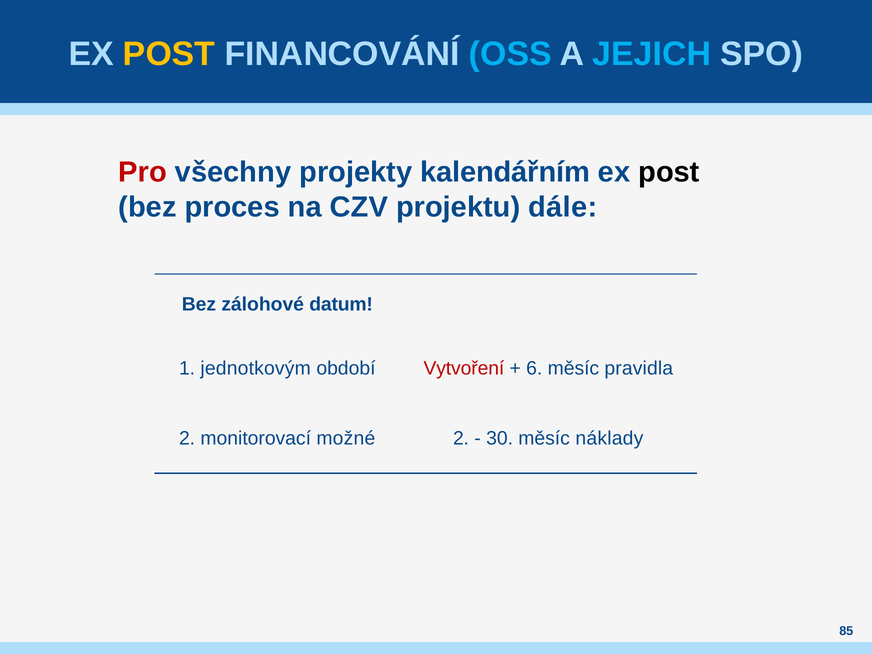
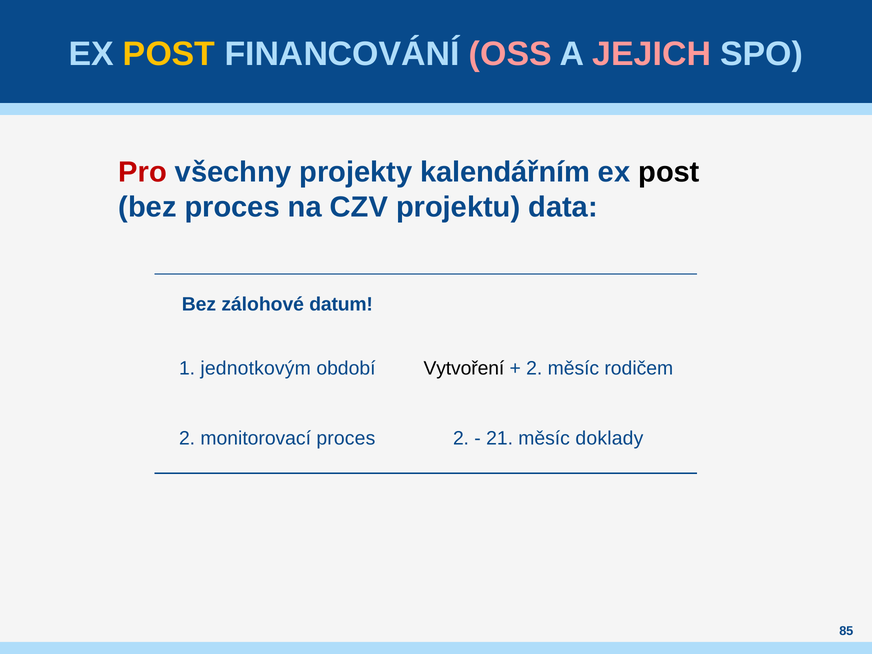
OSS colour: light blue -> pink (510, 54)
JEJICH colour: light blue -> pink (652, 54)
dále: dále -> data (563, 207)
Vytvoření colour: red -> black (464, 368)
6: 6 -> 2 (534, 368)
pravidla: pravidla -> rodičem (639, 368)
monitorovací možné: možné -> proces (346, 438)
30: 30 -> 21 (500, 438)
náklady: náklady -> doklady (609, 438)
